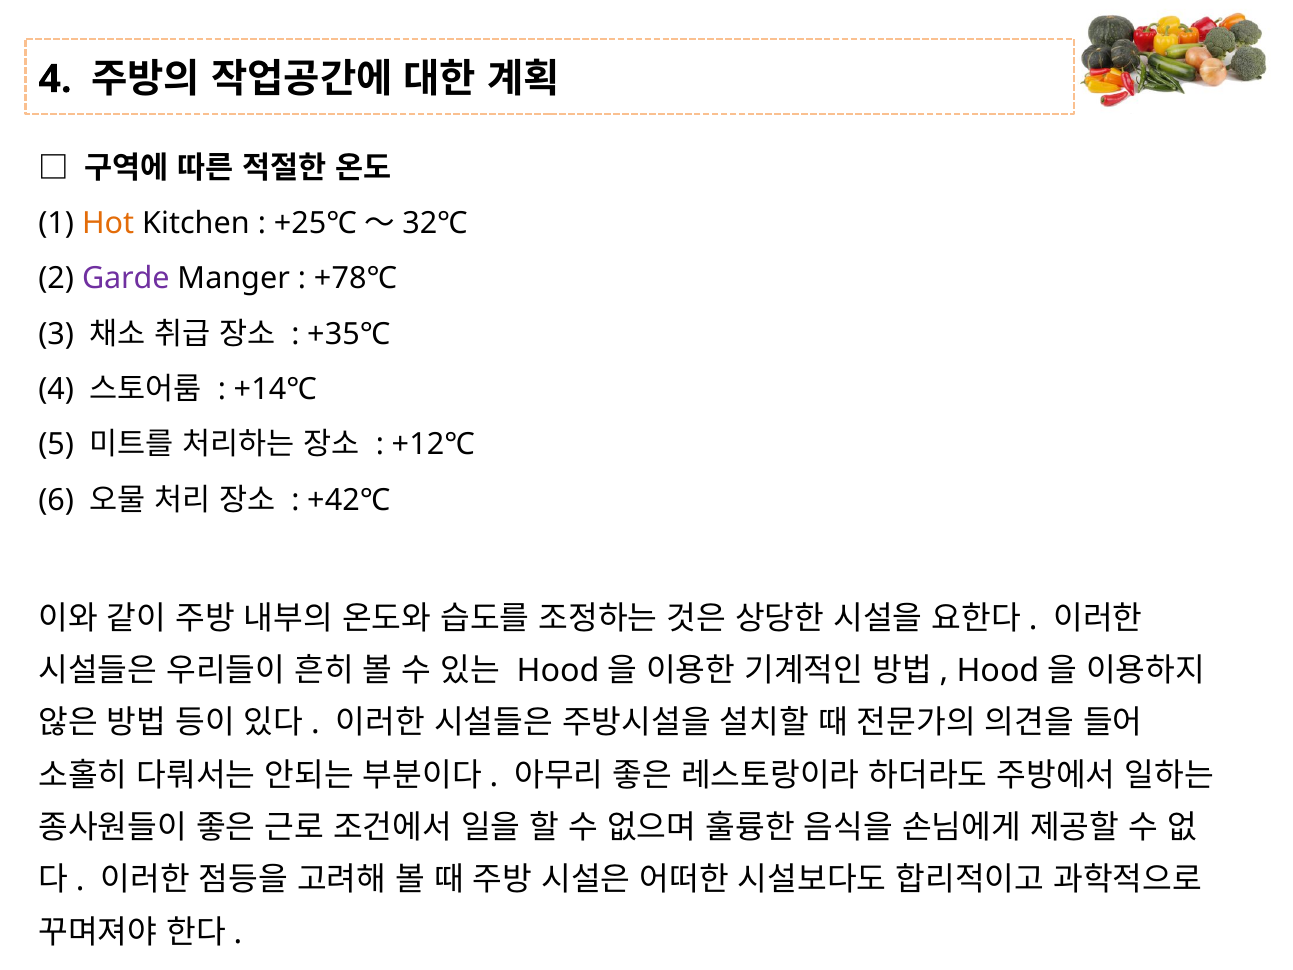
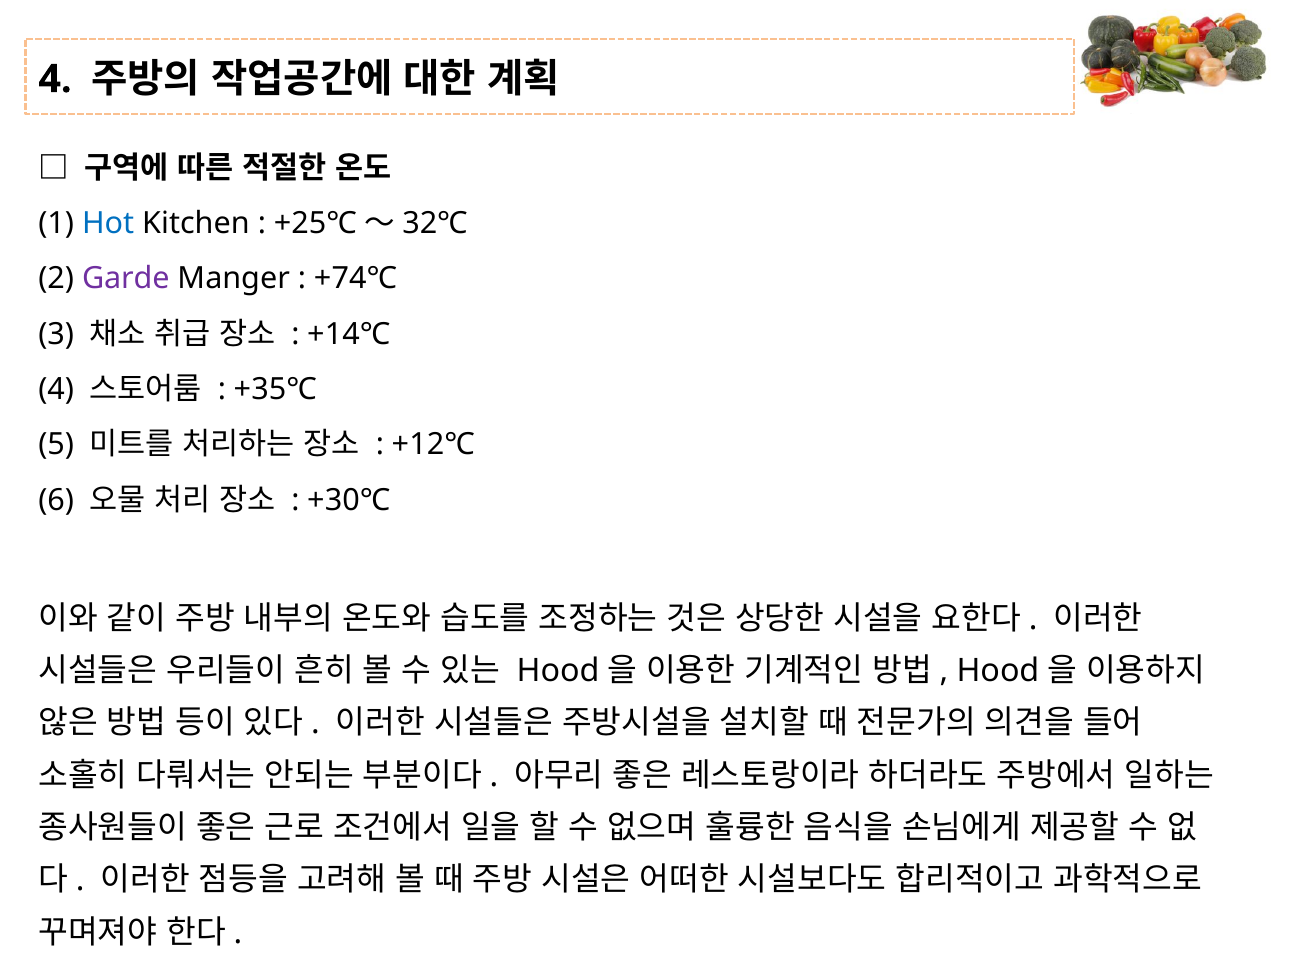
Hot colour: orange -> blue (108, 224)
+78℃: +78℃ -> +74℃ (355, 279)
+35℃: +35℃ -> +14℃ (349, 334)
+14℃: +14℃ -> +35℃ (275, 389)
+42℃: +42℃ -> +30℃ (349, 500)
